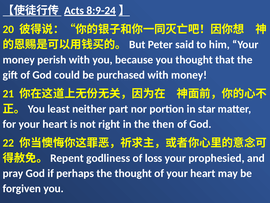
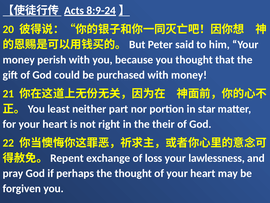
then: then -> their (163, 124)
godliness: godliness -> exchange (108, 158)
prophesied: prophesied -> lawlessness (217, 158)
